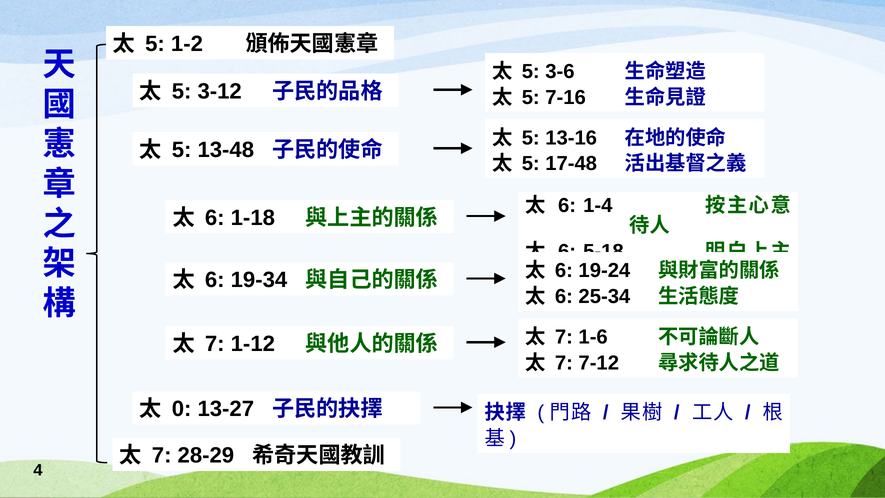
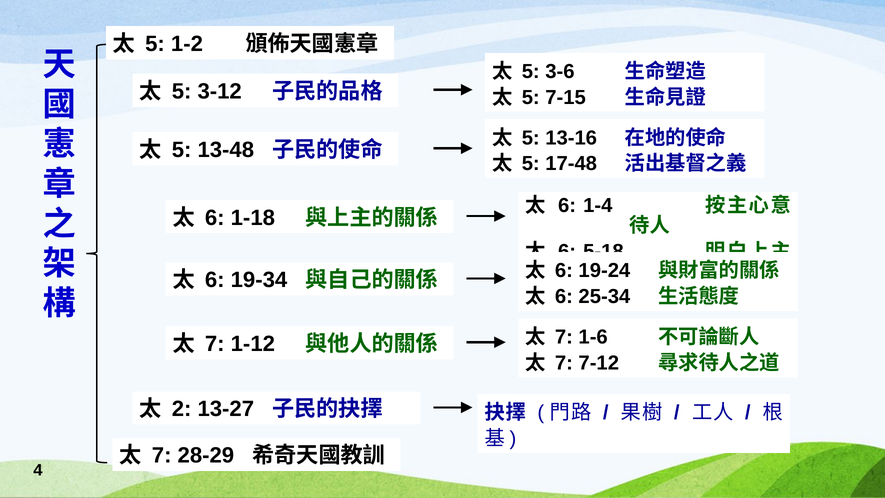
7-16: 7-16 -> 7-15 (566, 97)
0: 0 -> 2 (182, 409)
